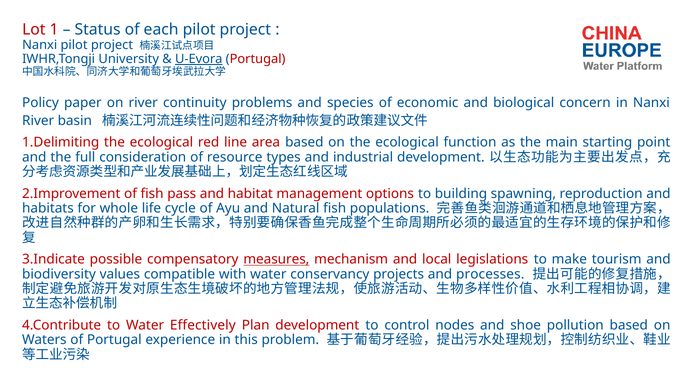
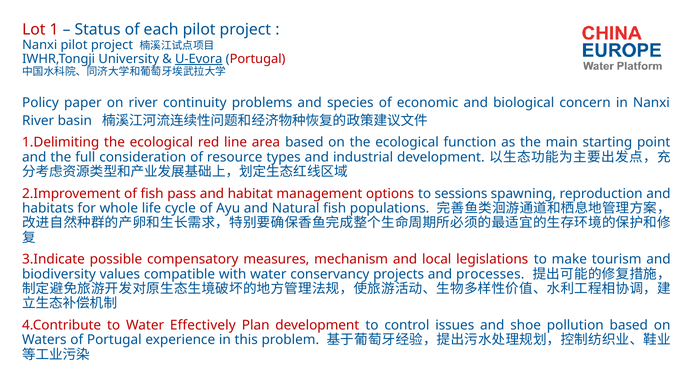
building: building -> sessions (461, 194)
measures underline: present -> none (276, 260)
nodes: nodes -> issues (455, 326)
